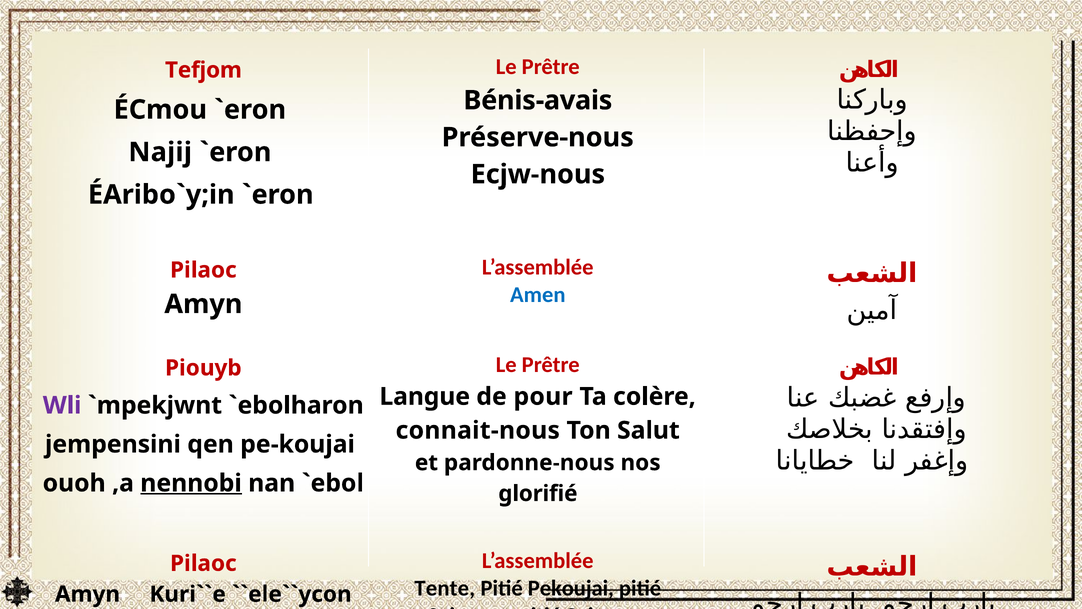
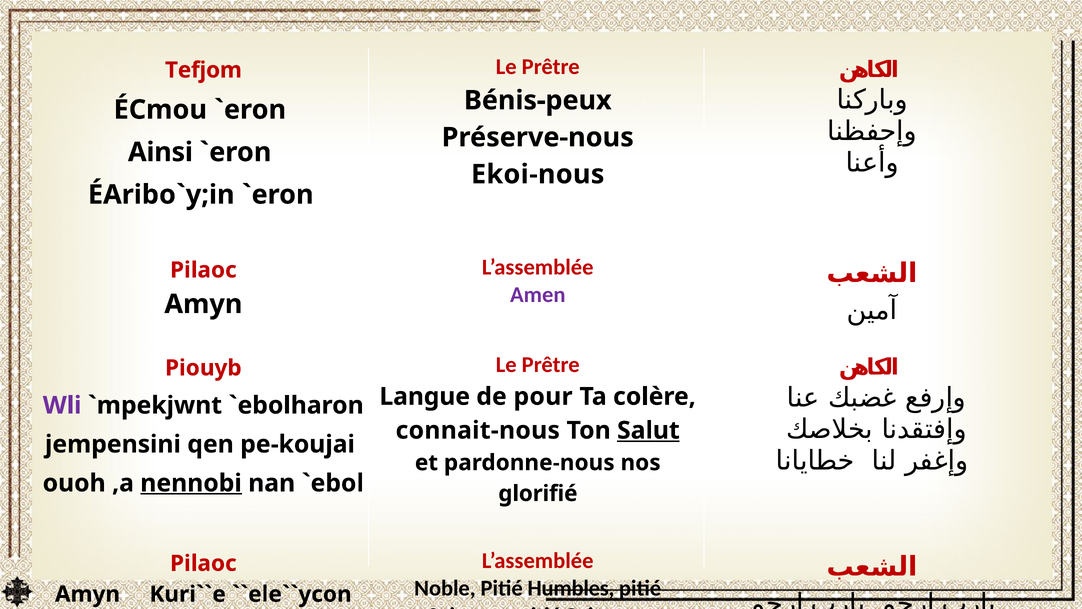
Bénis-avais: Bénis-avais -> Bénis-peux (538, 100)
Najij: Najij -> Ainsi (160, 152)
Ecjw-nous: Ecjw-nous -> Ekoi-nous (538, 174)
Amen colour: blue -> purple (538, 295)
Salut underline: none -> present (648, 430)
Tente: Tente -> Noble (445, 588)
Pekoujai: Pekoujai -> Humbles (571, 588)
